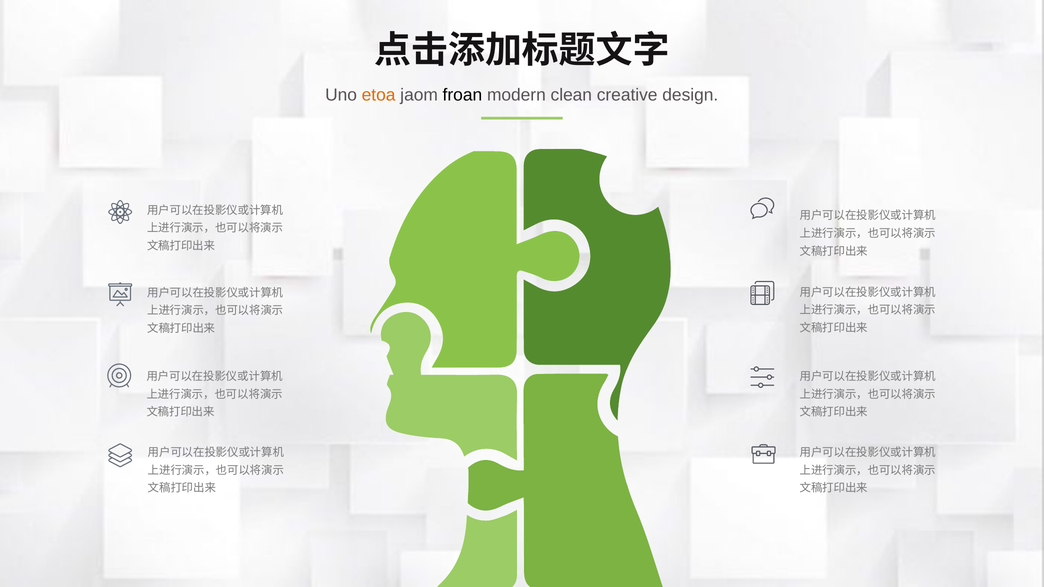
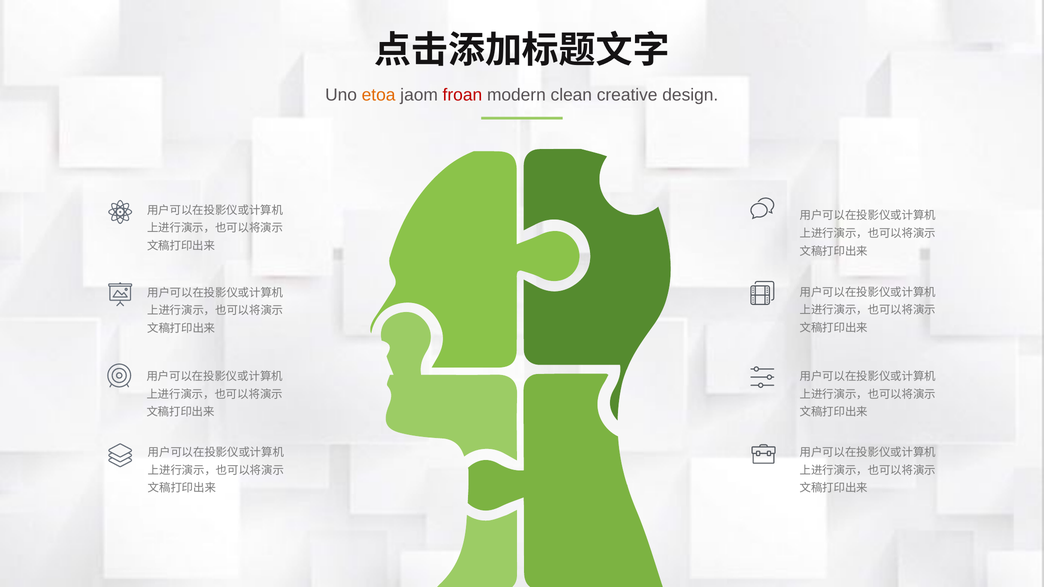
froan colour: black -> red (462, 95)
